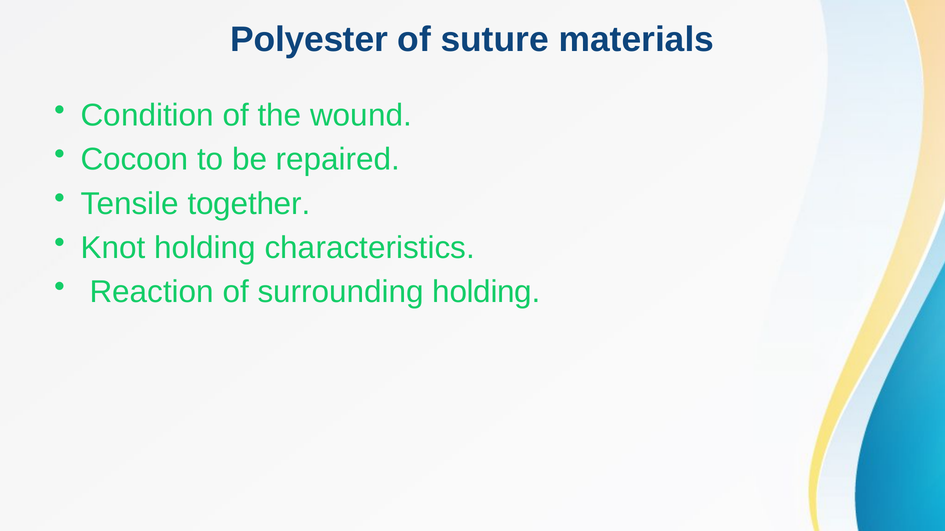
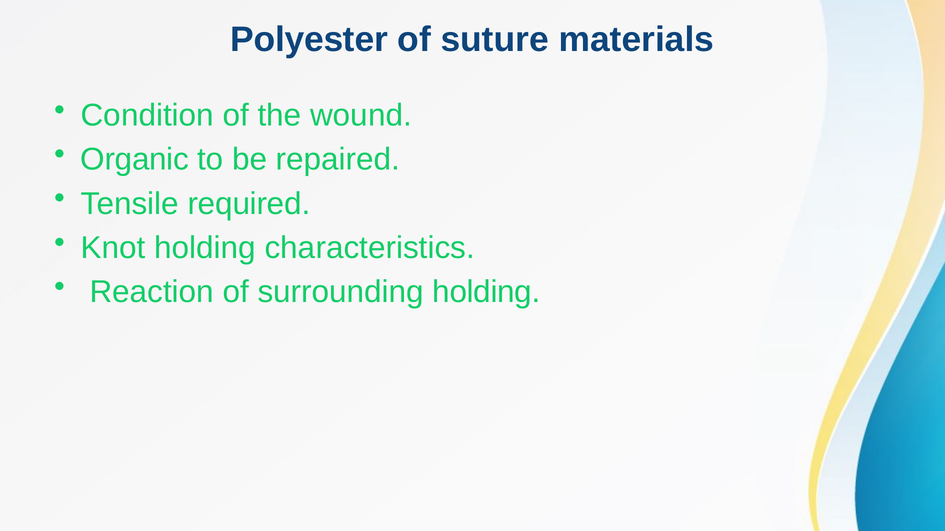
Cocoon: Cocoon -> Organic (135, 160)
together: together -> required (249, 204)
